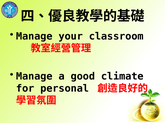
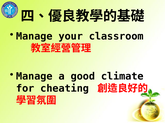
personal: personal -> cheating (65, 89)
